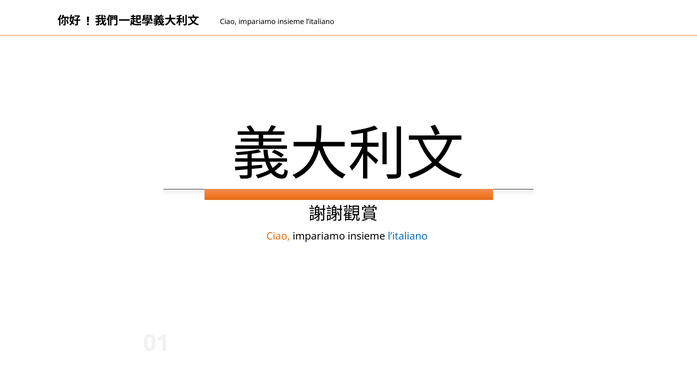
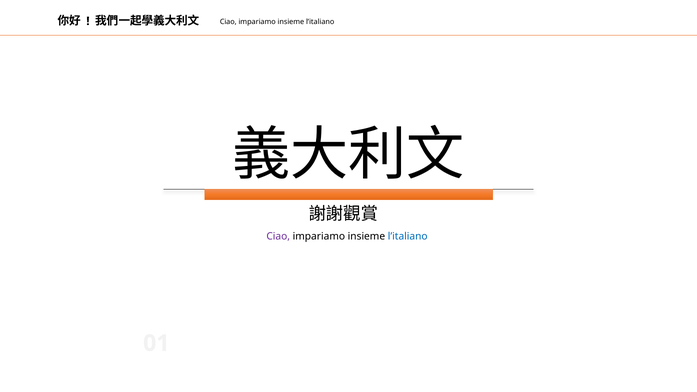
Ciao colour: orange -> purple (278, 236)
